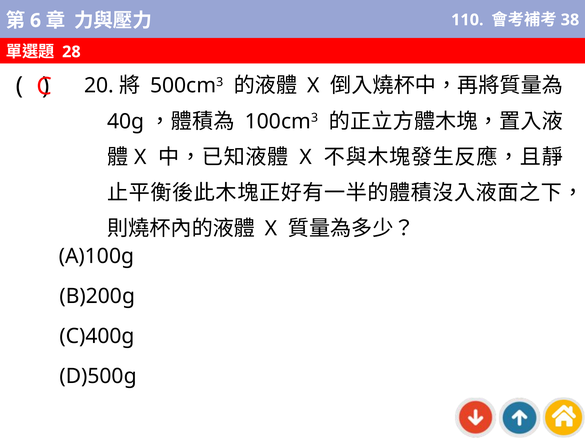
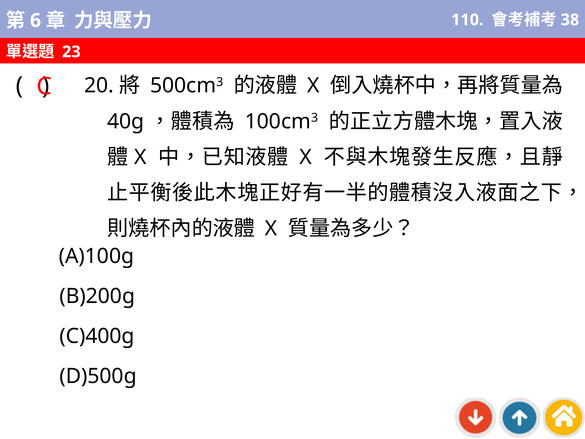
28: 28 -> 23 (71, 52)
